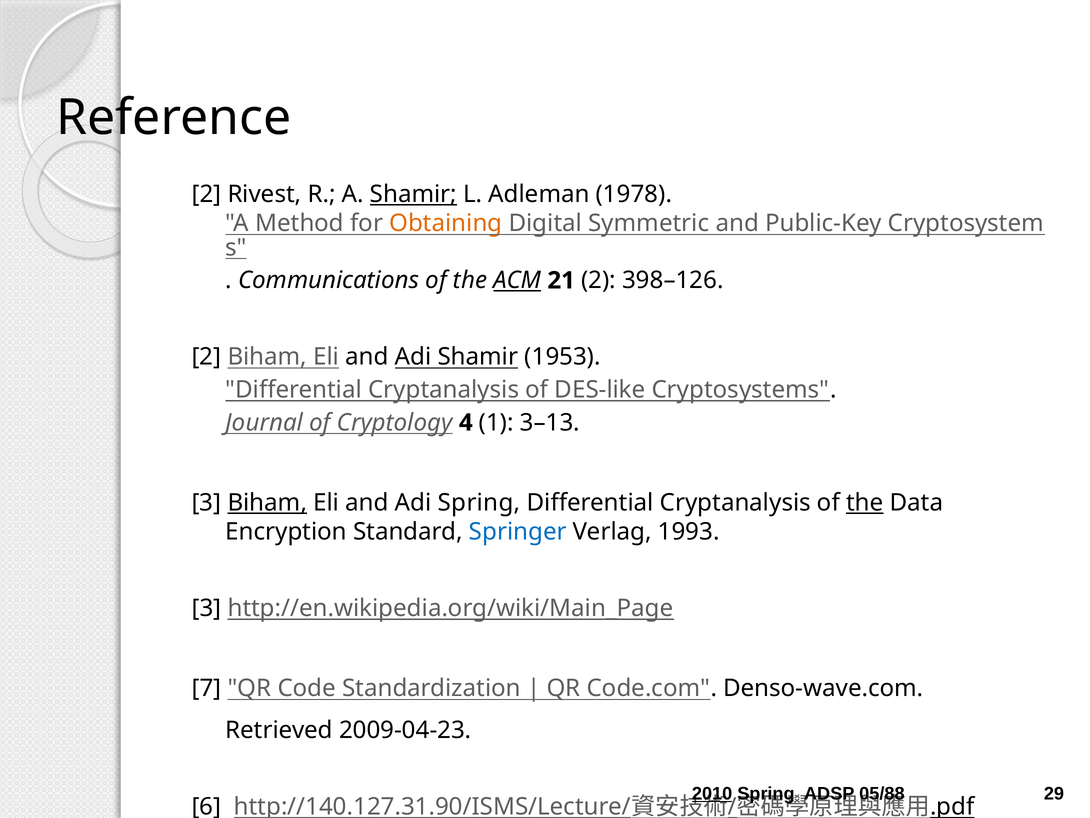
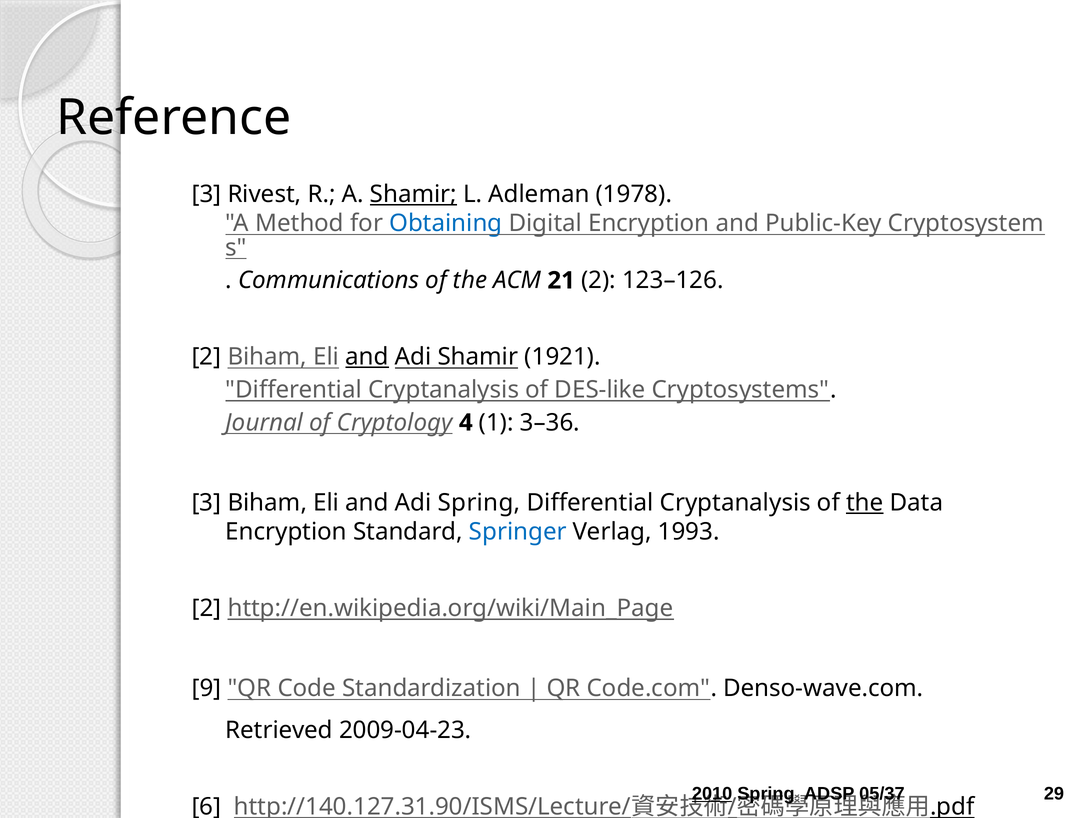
2: 2 -> 3 (207, 194)
Obtaining colour: orange -> blue (446, 223)
Digital Symmetric: Symmetric -> Encryption (649, 223)
ACM underline: present -> none (517, 280)
398–126: 398–126 -> 123–126 (673, 280)
and underline: none -> present (367, 357)
1953: 1953 -> 1921 (563, 357)
3–13: 3–13 -> 3–36 (550, 422)
Biham underline: present -> none (267, 502)
3: 3 -> 2 (207, 608)
7: 7 -> 9 (207, 688)
05/88: 05/88 -> 05/37 (882, 793)
